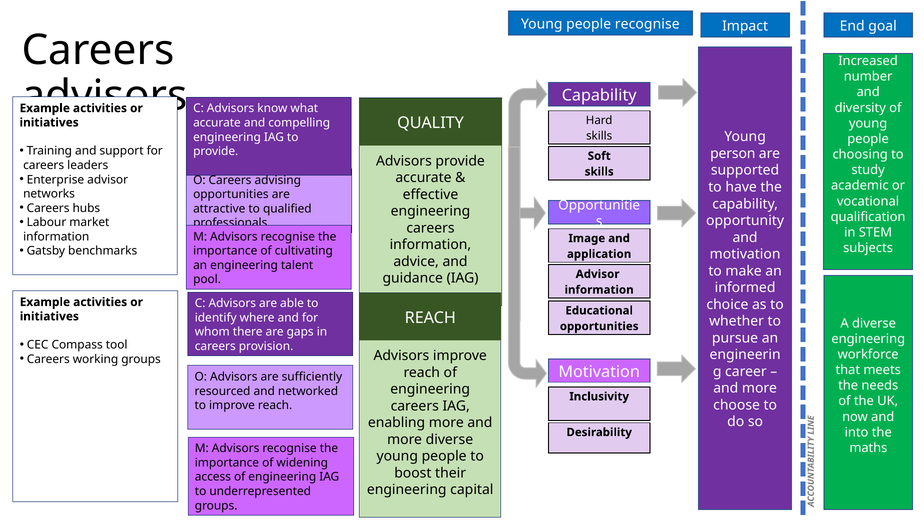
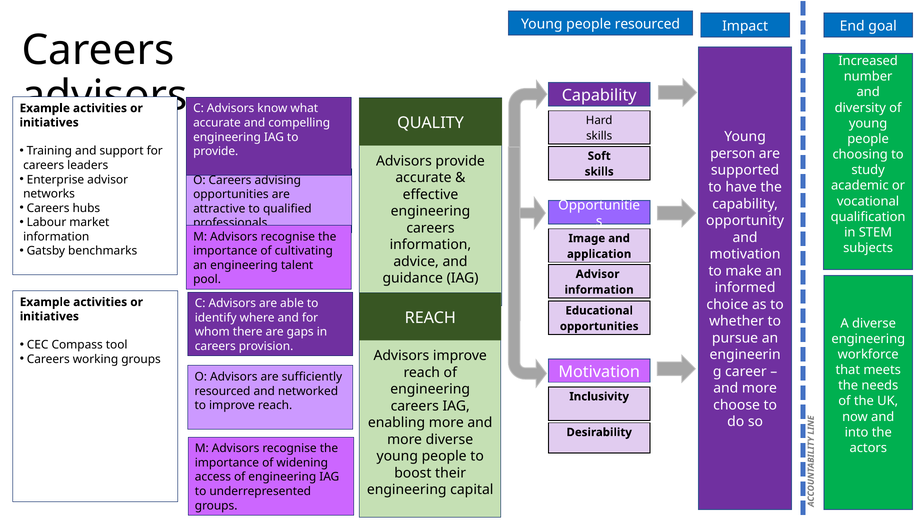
people recognise: recognise -> resourced (647, 24)
maths: maths -> actors (868, 448)
